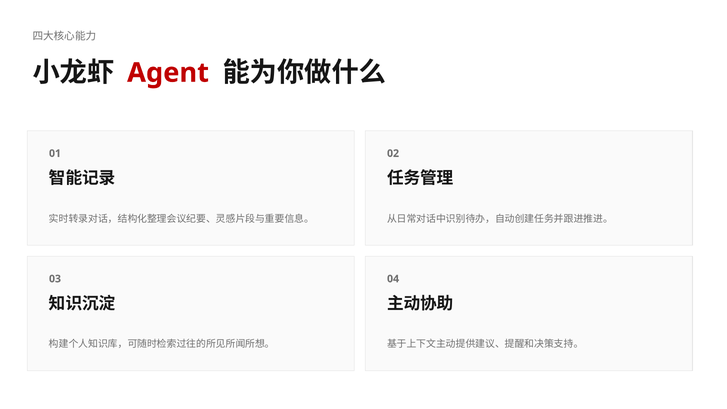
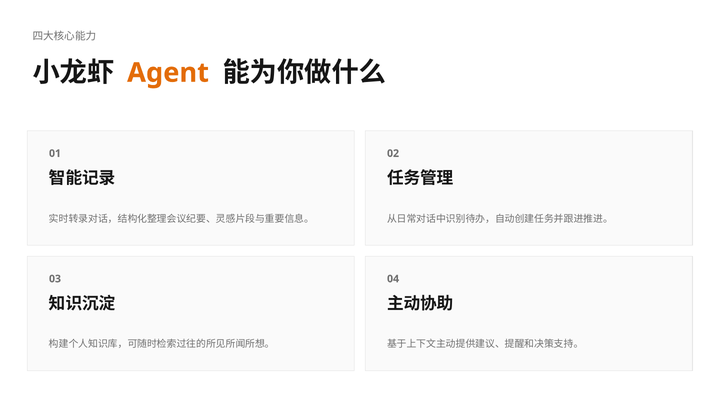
Agent colour: red -> orange (168, 73)
